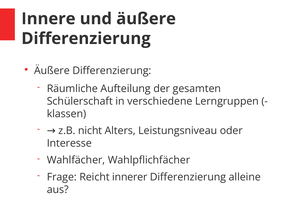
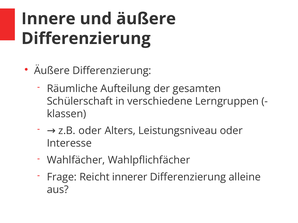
z.B nicht: nicht -> oder (90, 131)
